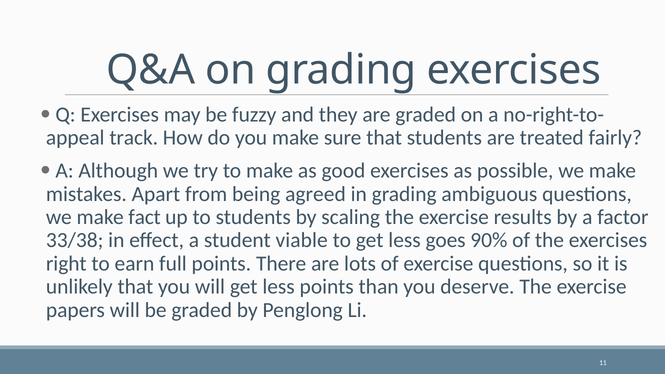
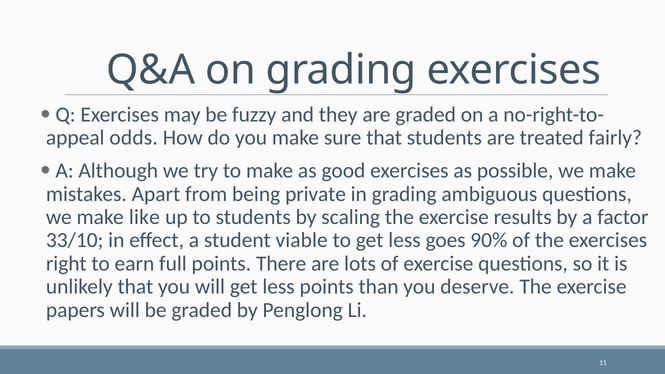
track: track -> odds (134, 138)
agreed: agreed -> private (316, 194)
fact: fact -> like (144, 217)
33/38: 33/38 -> 33/10 (75, 240)
